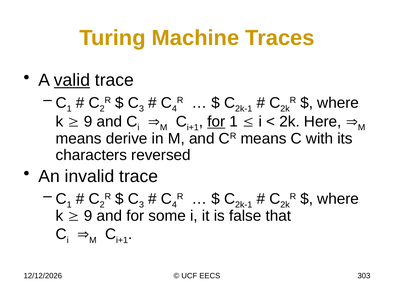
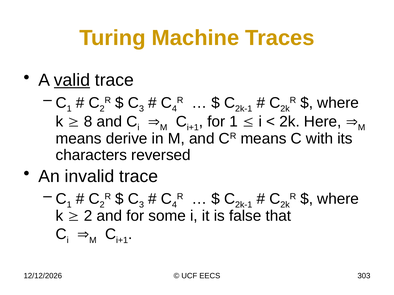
9: 9 -> 8 (88, 122)
for underline: present -> none (216, 122)
9: 9 -> 2 (88, 216)
